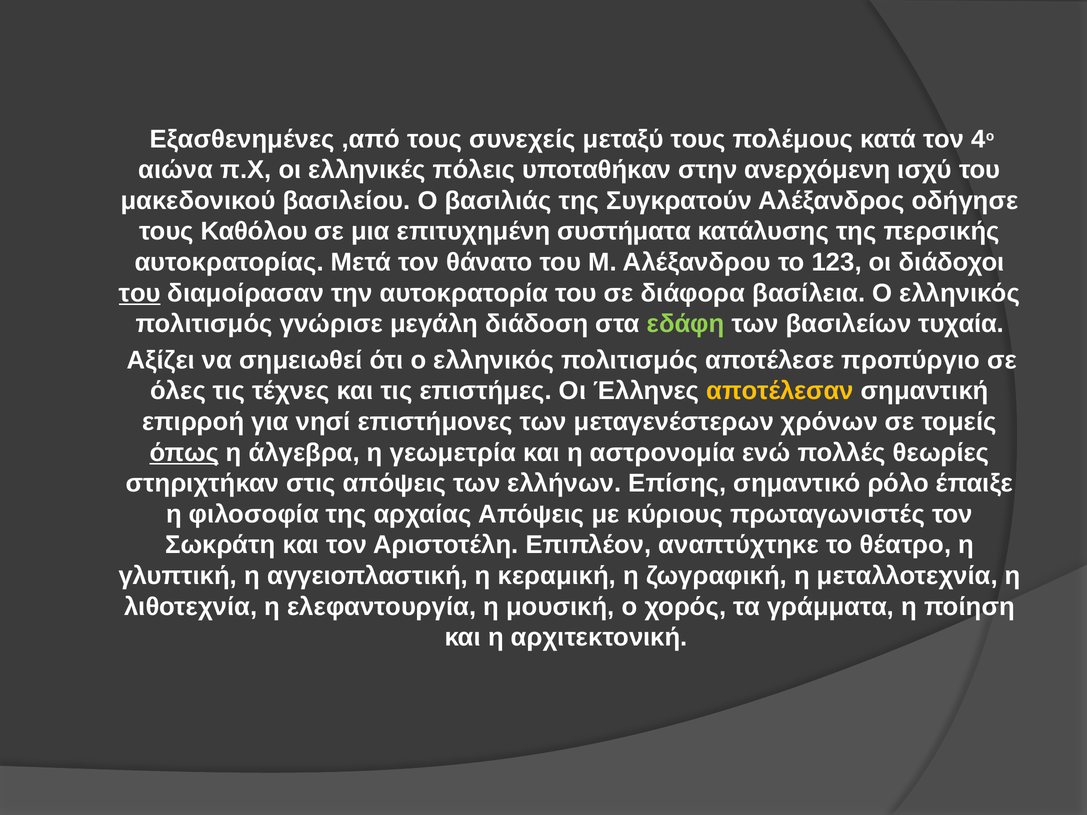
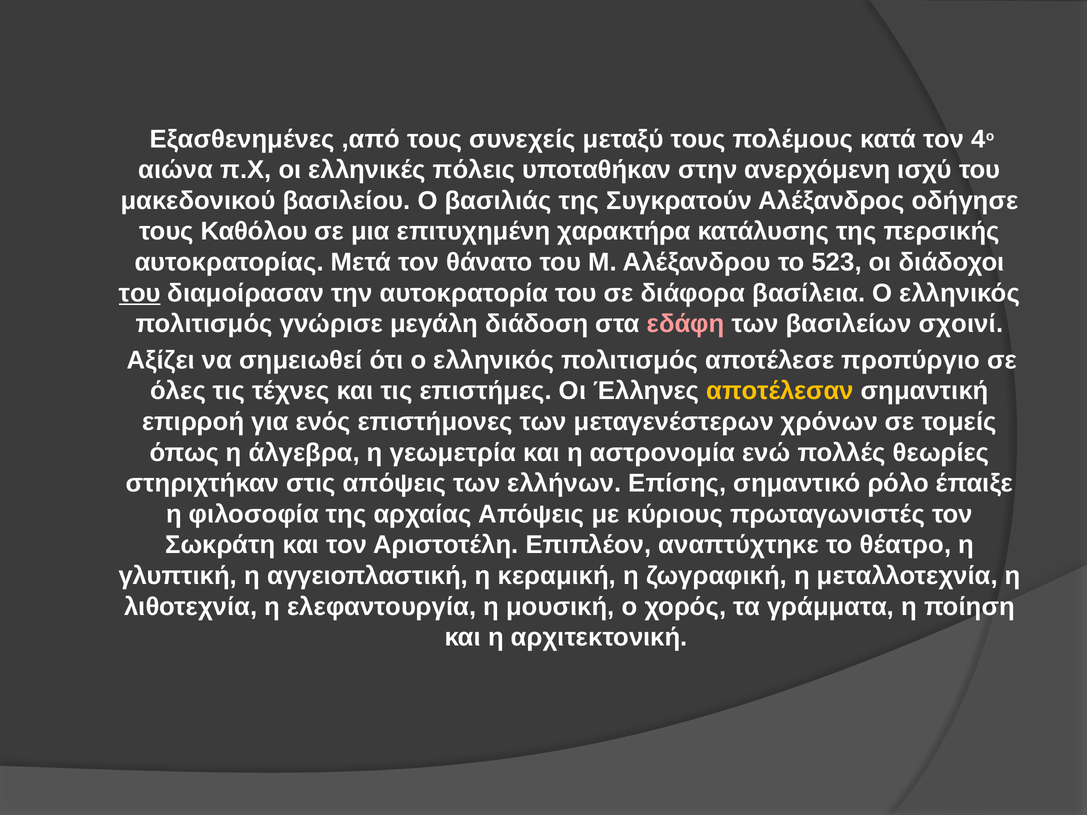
συστήματα: συστήματα -> χαρακτήρα (624, 232)
123: 123 -> 523 (837, 262)
εδάφη colour: light green -> pink (686, 324)
τυχαία: τυχαία -> σχοινί (961, 324)
νησί: νησί -> ενός (323, 422)
όπως underline: present -> none (184, 453)
